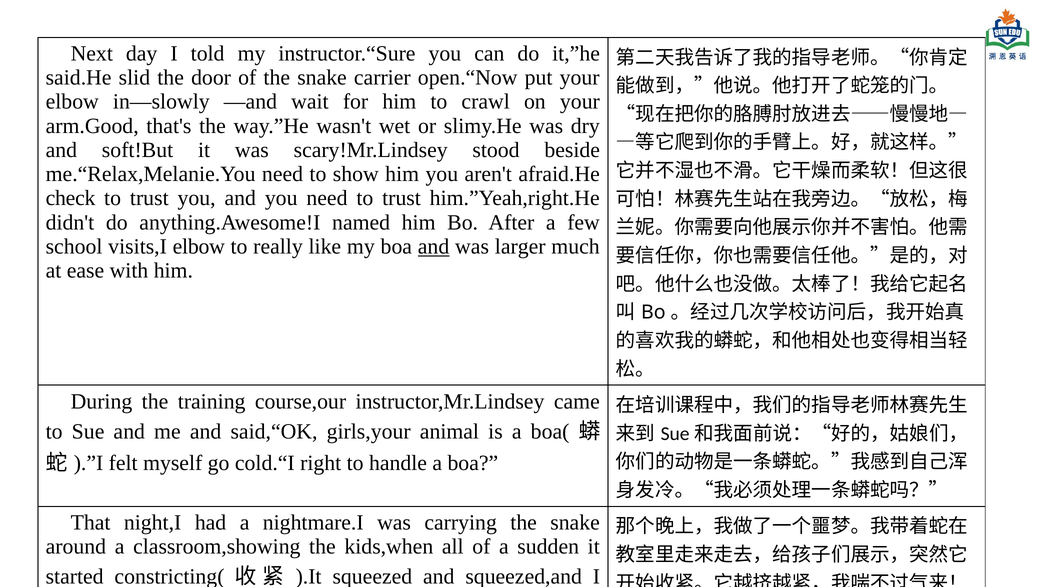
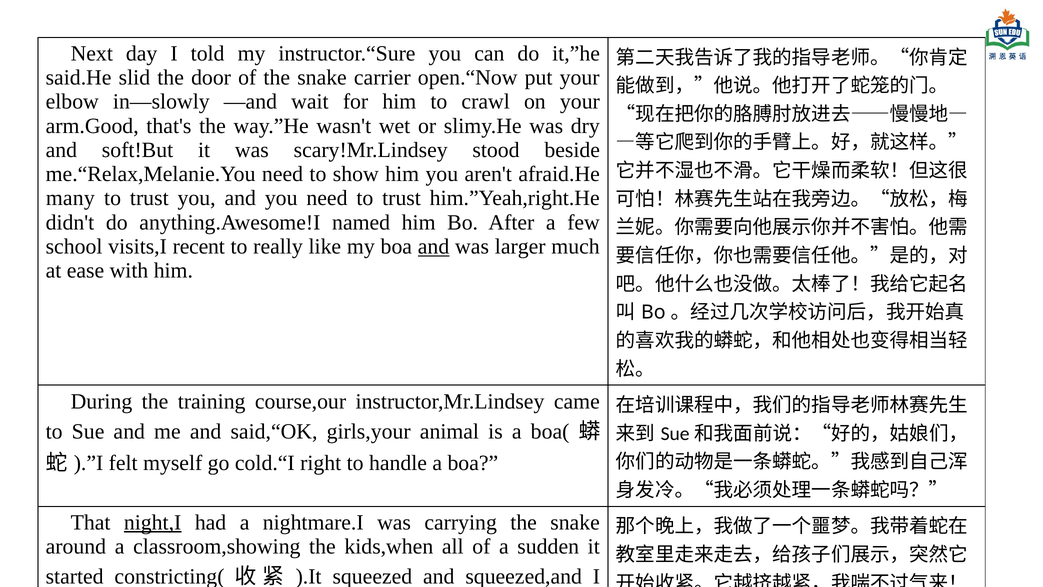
check: check -> many (70, 198)
visits,I elbow: elbow -> recent (199, 246)
night,I underline: none -> present (153, 522)
